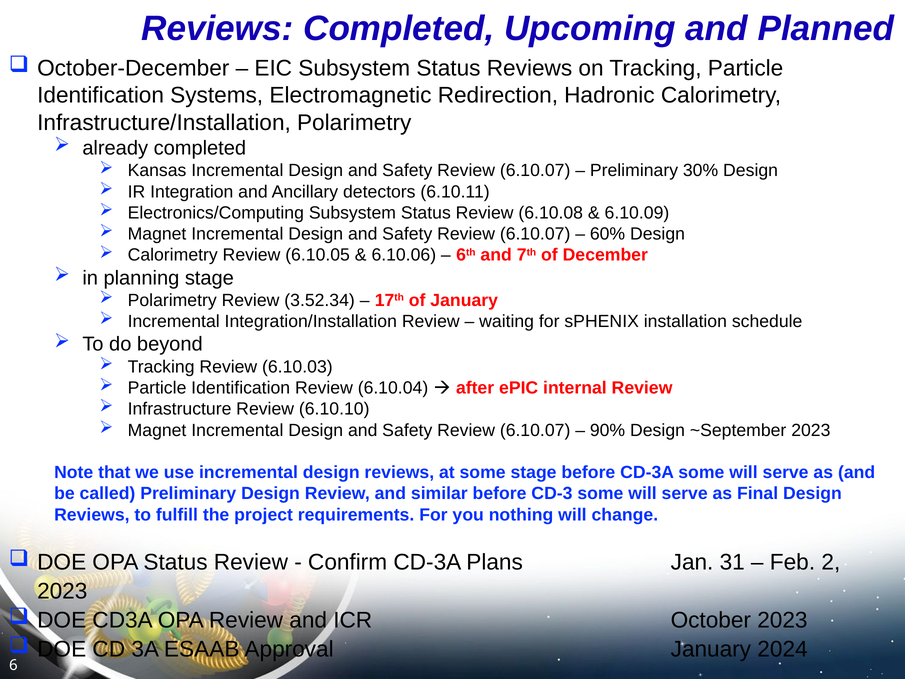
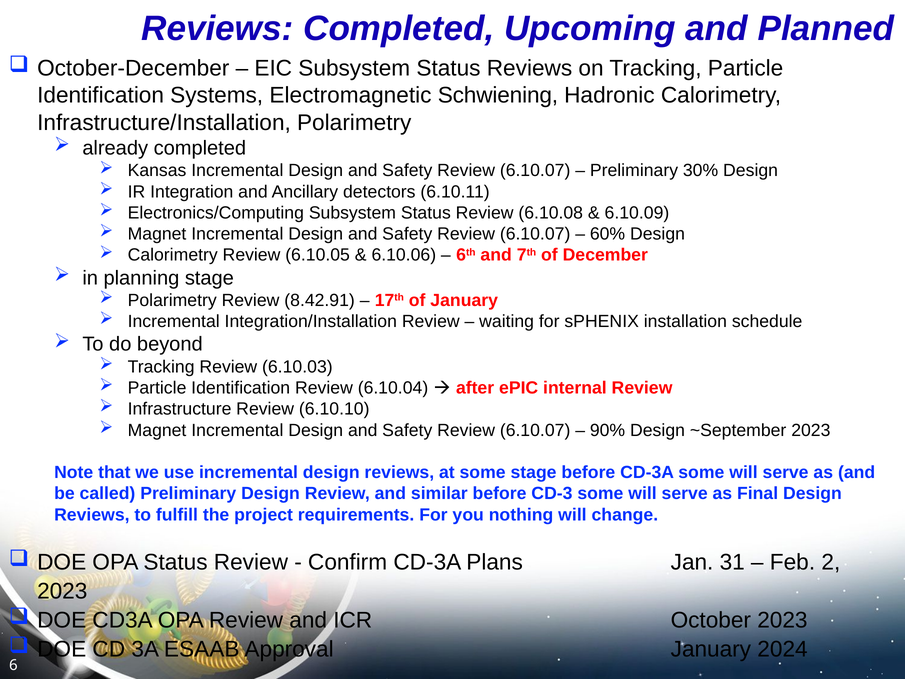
Redirection: Redirection -> Schwiening (498, 95)
3.52.34: 3.52.34 -> 8.42.91 (320, 300)
